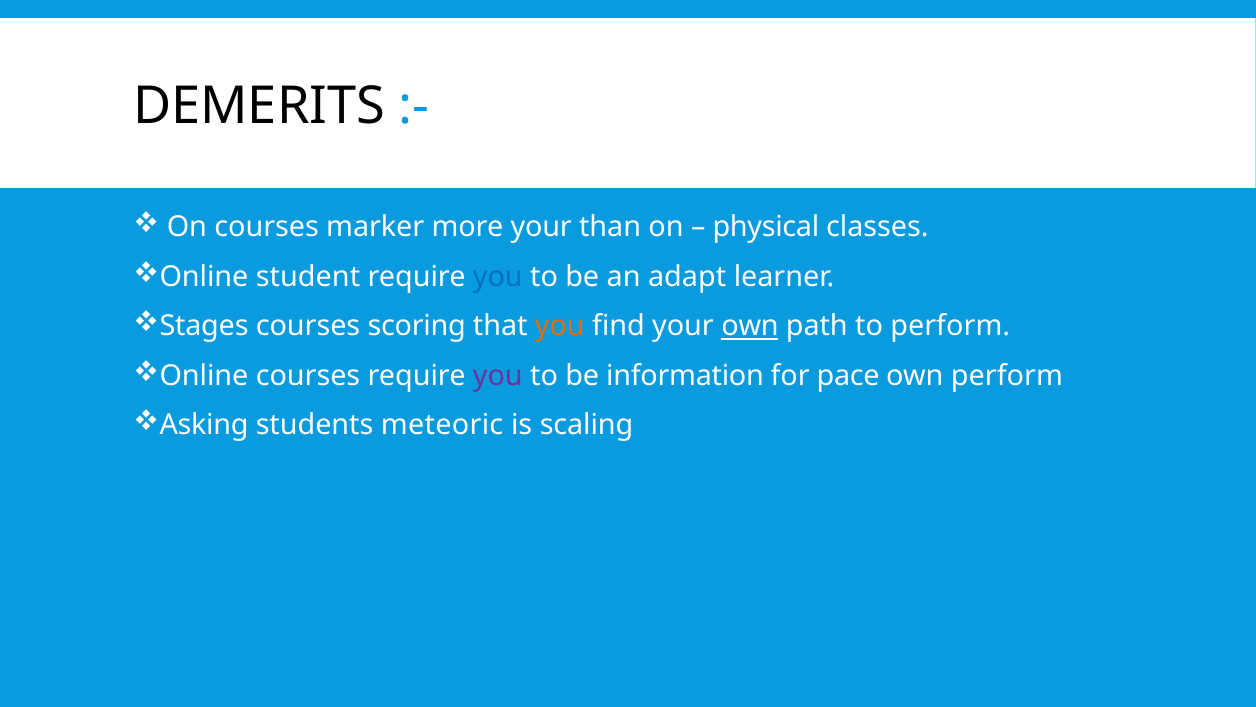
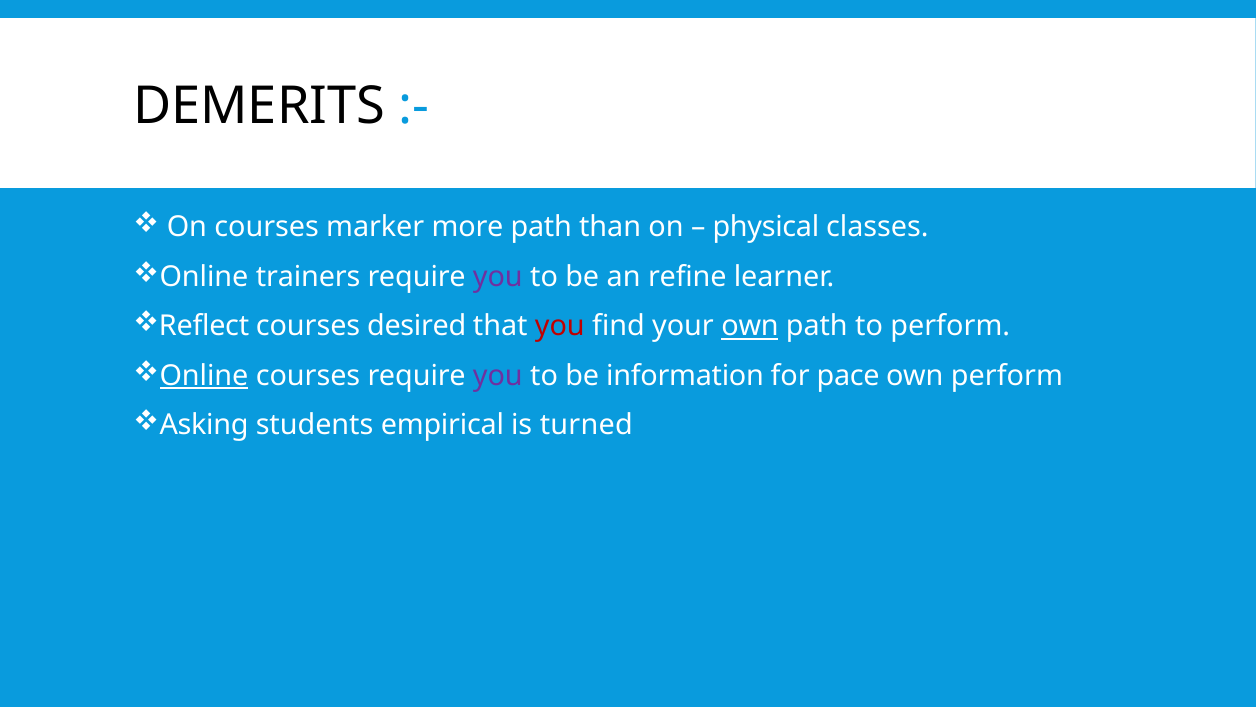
more your: your -> path (541, 227)
student: student -> trainers (308, 277)
you colour: blue -> purple (498, 277)
adapt: adapt -> refine (687, 277)
Stages: Stages -> Reflect (204, 326)
scoring: scoring -> desired (417, 326)
you colour: orange -> red (560, 326)
Online underline: none -> present (204, 375)
meteoric: meteoric -> empirical (442, 425)
scaling: scaling -> turned (586, 425)
